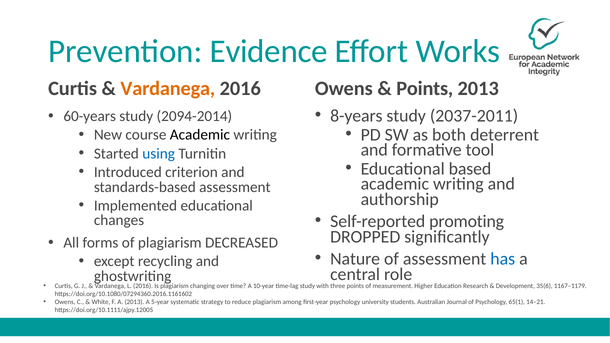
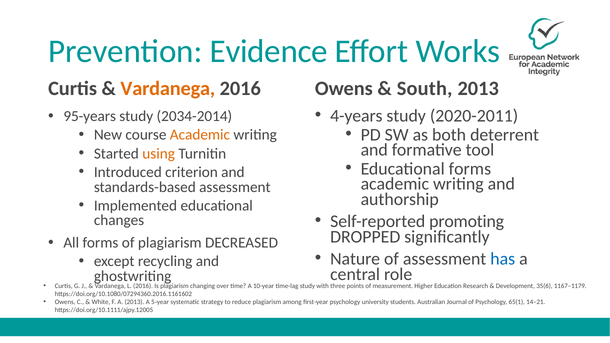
Points: Points -> South (425, 88)
8-years: 8-years -> 4-years (356, 116)
2037-2011: 2037-2011 -> 2020-2011 (474, 116)
60-years: 60-years -> 95-years (90, 116)
2094-2014: 2094-2014 -> 2034-2014 (194, 116)
Academic colour: black -> orange (200, 135)
using colour: blue -> orange (159, 154)
Educational based: based -> forms (470, 169)
